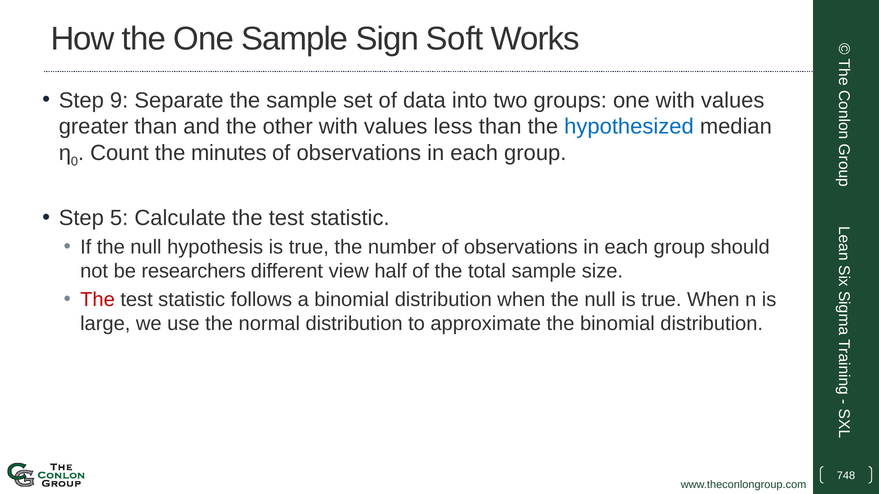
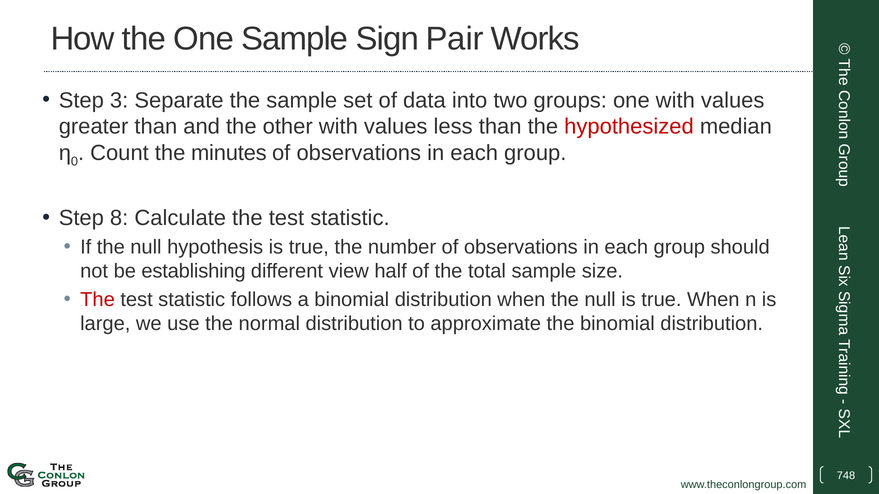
Soft: Soft -> Pair (455, 39)
9: 9 -> 3 (119, 100)
hypothesized colour: blue -> red (629, 127)
5: 5 -> 8 (119, 218)
researchers: researchers -> establishing (194, 272)
